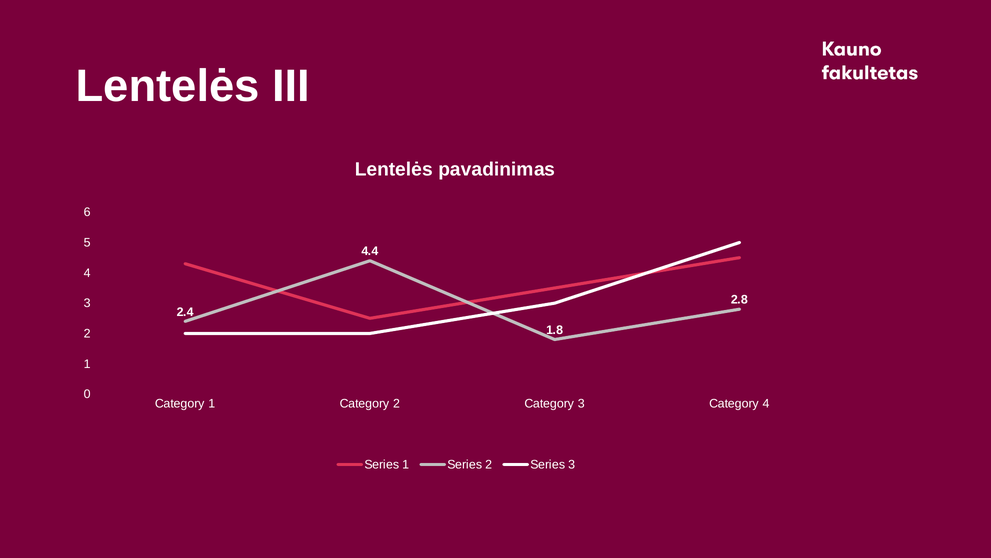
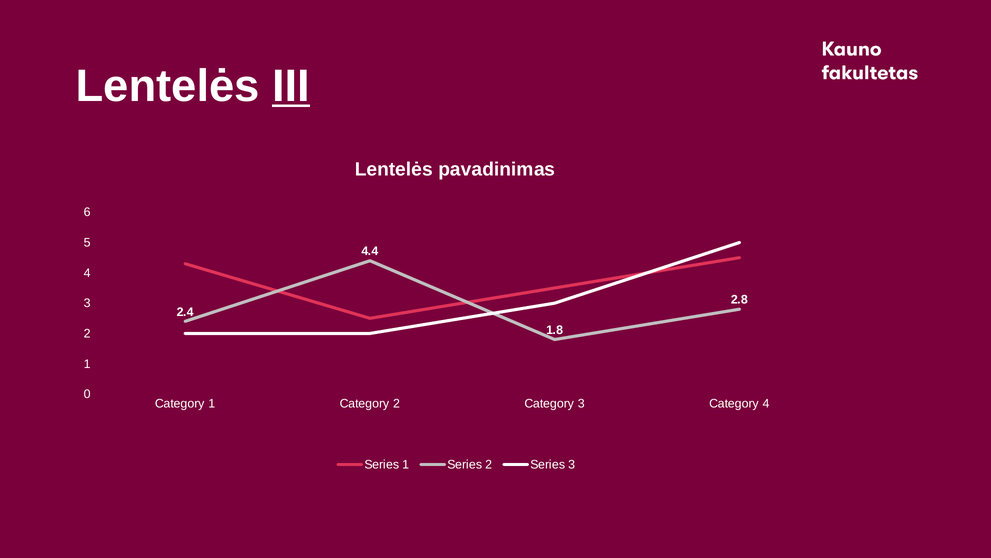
III underline: none -> present (291, 86)
